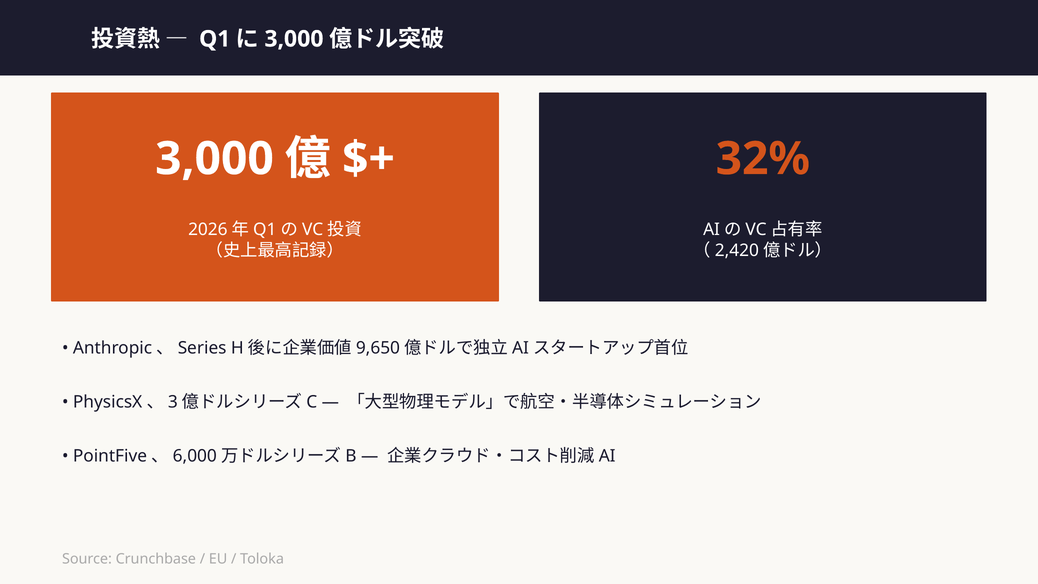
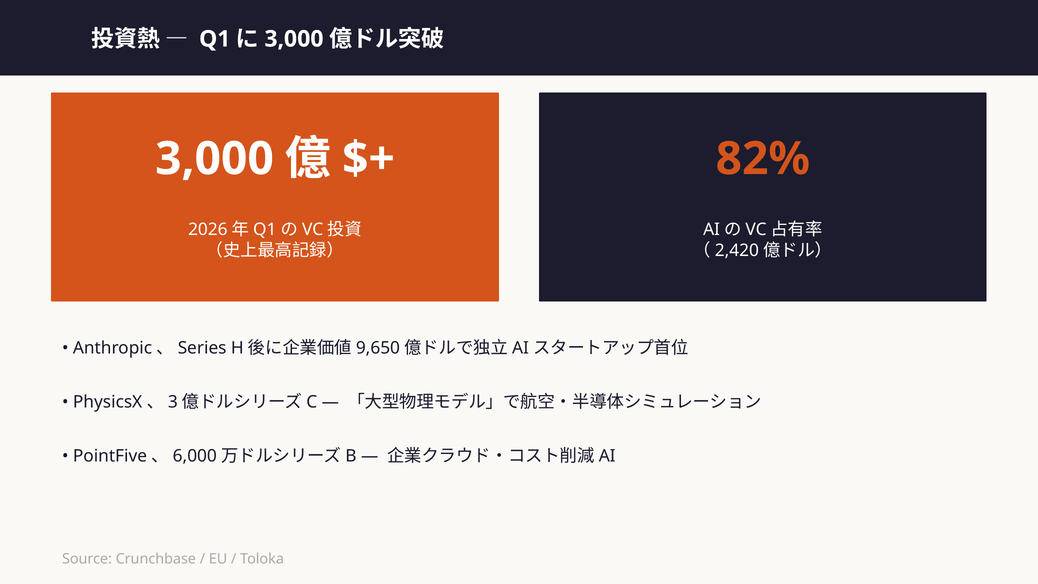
32%: 32% -> 82% (763, 159)
